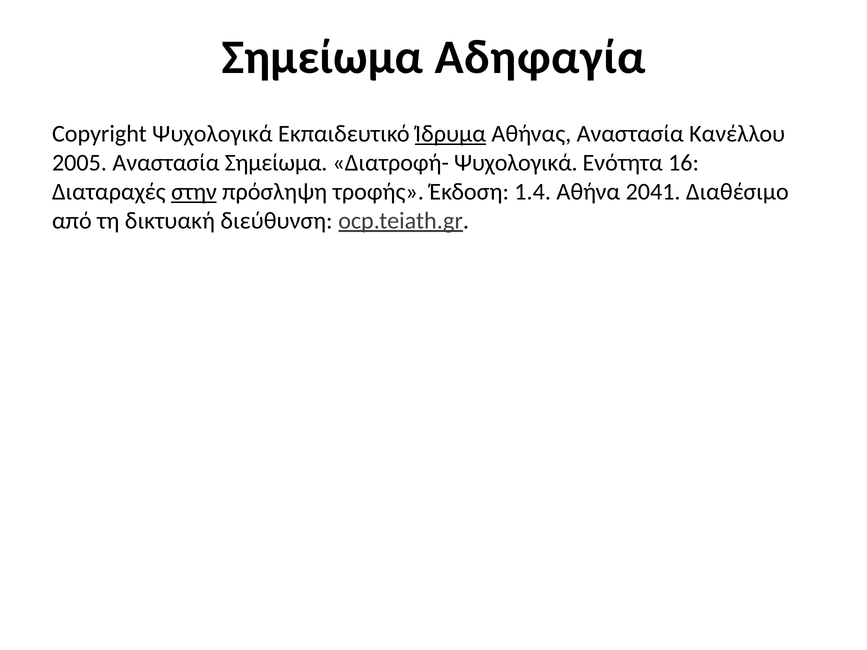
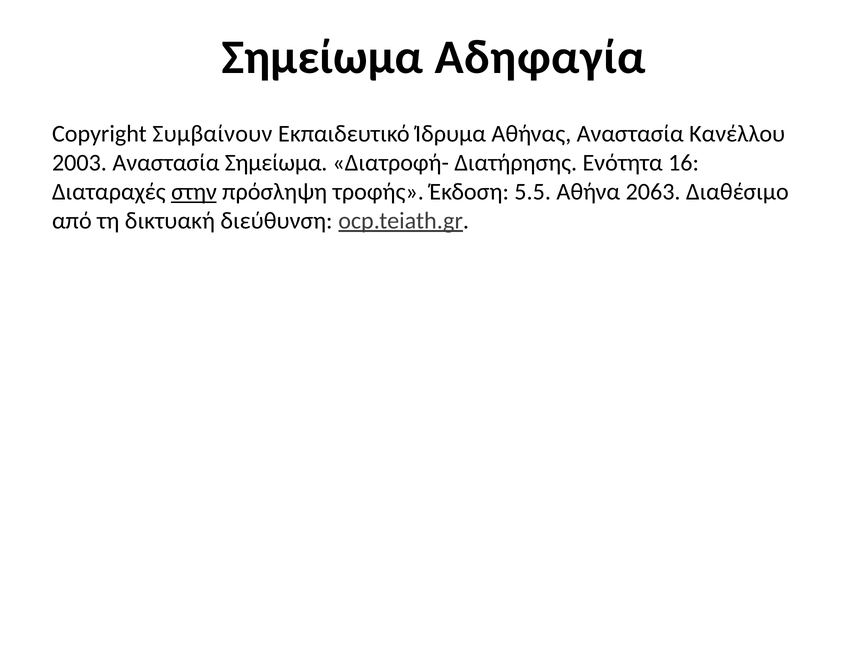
Copyright Ψυχολογικά: Ψυχολογικά -> Συμβαίνουν (212, 134)
Ίδρυμα underline: present -> none (451, 134)
2005: 2005 -> 2003 (79, 163)
Διατροφή- Ψυχολογικά: Ψυχολογικά -> Διατήρησης (516, 163)
1.4: 1.4 -> 5.5 (533, 192)
2041: 2041 -> 2063 (653, 192)
